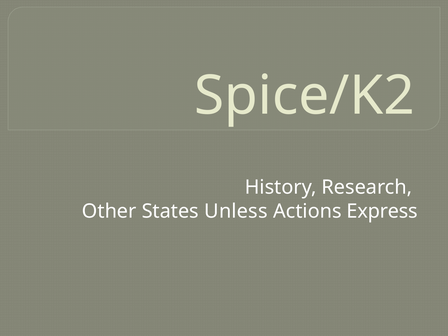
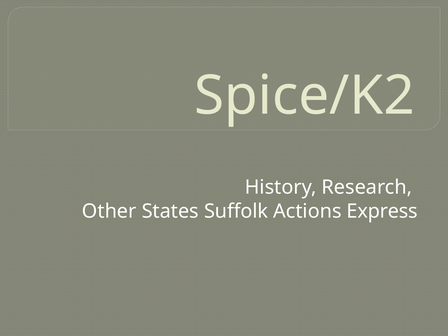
Unless: Unless -> Suffolk (236, 211)
